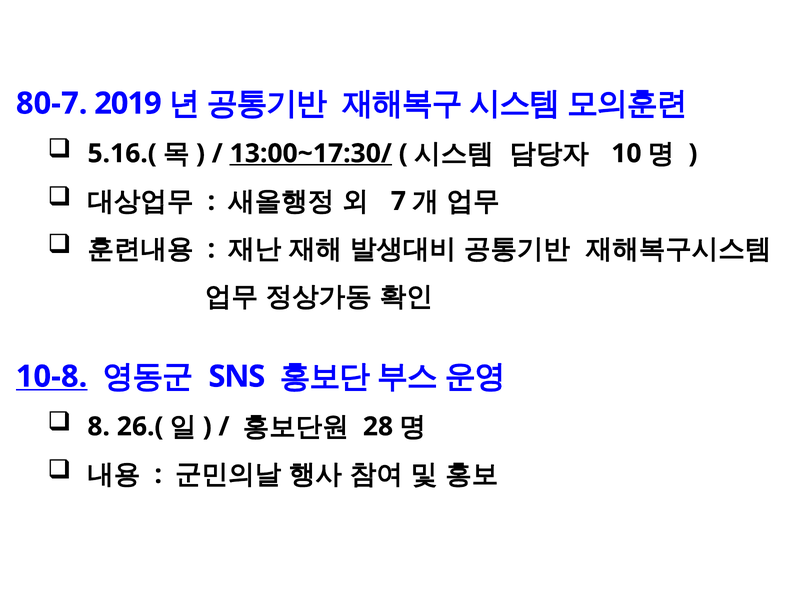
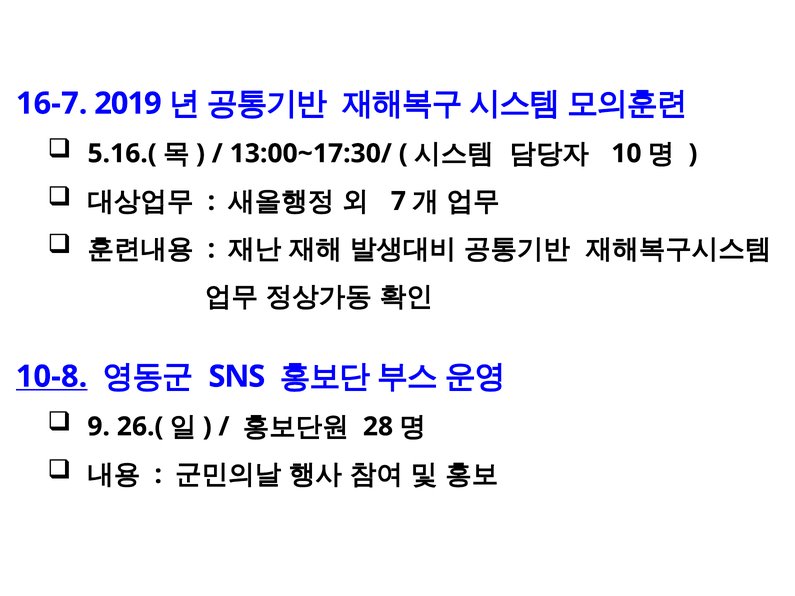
80-7: 80-7 -> 16-7 (52, 104)
13:00~17:30/ underline: present -> none (311, 154)
8: 8 -> 9 (99, 427)
